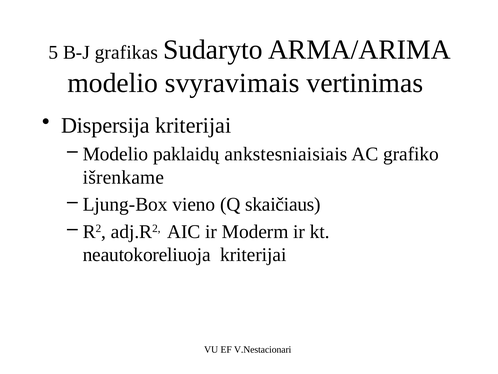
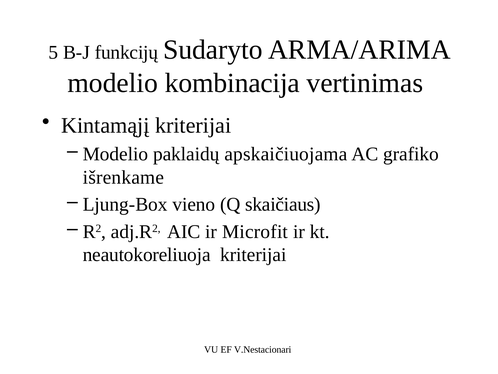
grafikas: grafikas -> funkcijų (126, 52)
svyravimais: svyravimais -> kombinacija (232, 83)
Dispersija: Dispersija -> Kintamąjį (105, 125)
ankstesniaisiais: ankstesniaisiais -> apskaičiuojama (286, 154)
Moderm: Moderm -> Microfit (255, 231)
